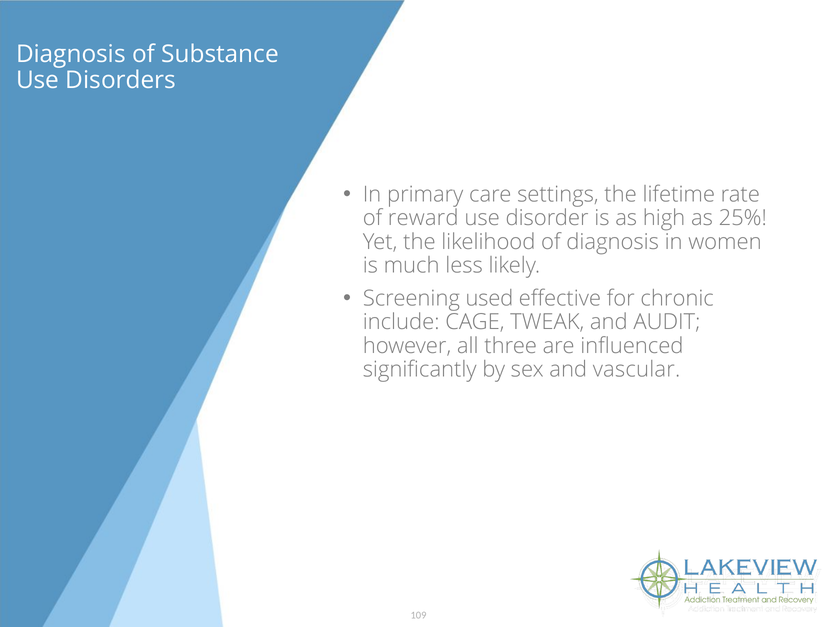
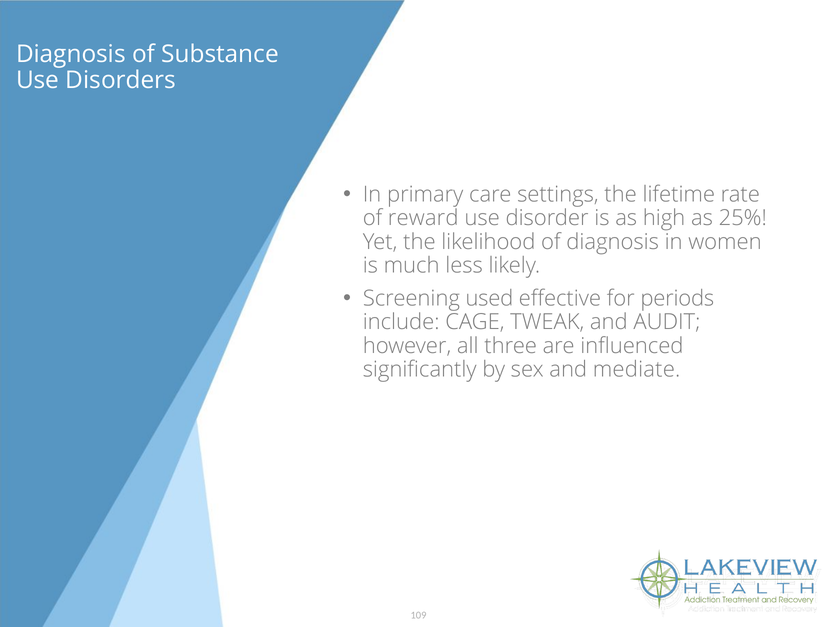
chronic: chronic -> periods (677, 299)
vascular: vascular -> mediate (637, 370)
